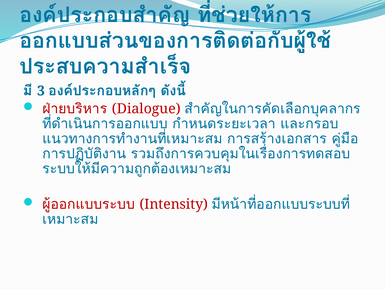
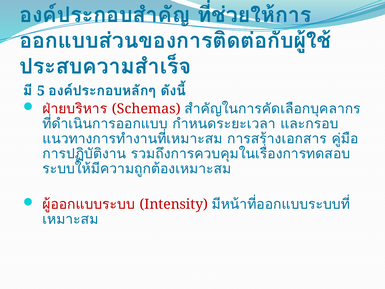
3: 3 -> 5 (41, 91)
Dialogue: Dialogue -> Schemas (146, 109)
